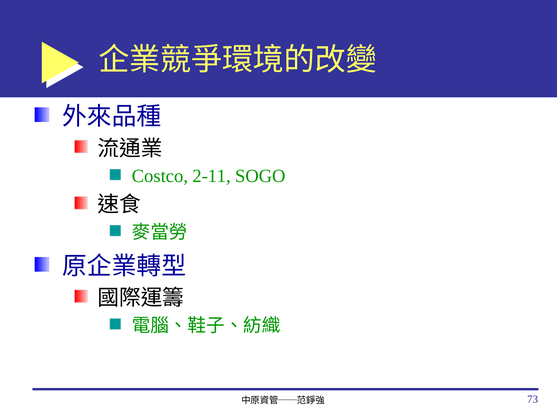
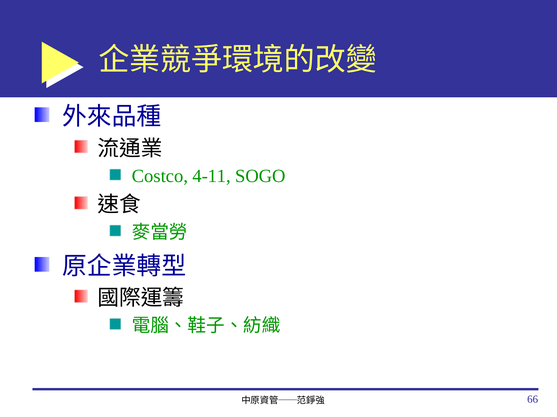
2-11: 2-11 -> 4-11 (212, 176)
73: 73 -> 66 (533, 400)
